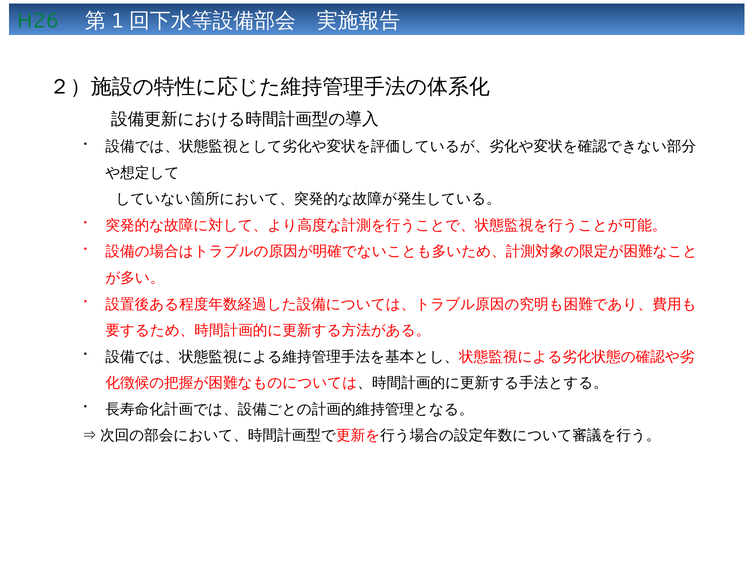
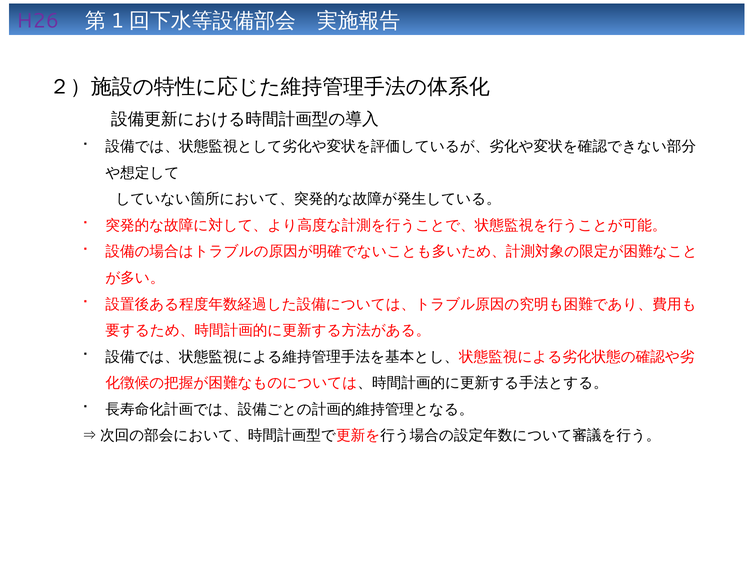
H26 colour: green -> purple (38, 21)
